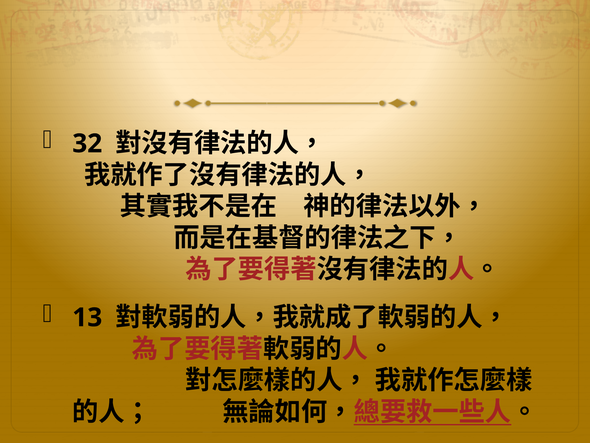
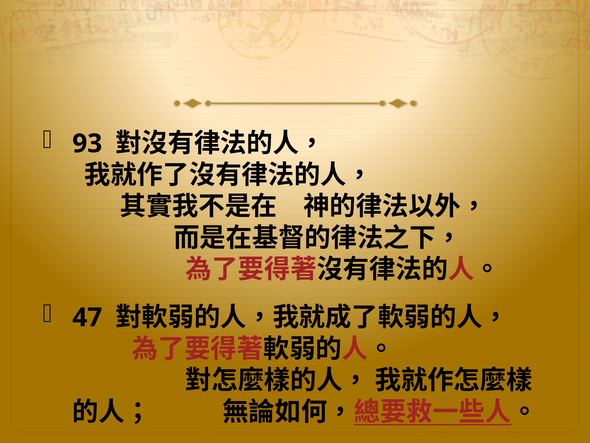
32: 32 -> 93 (87, 143)
13: 13 -> 47 (87, 317)
